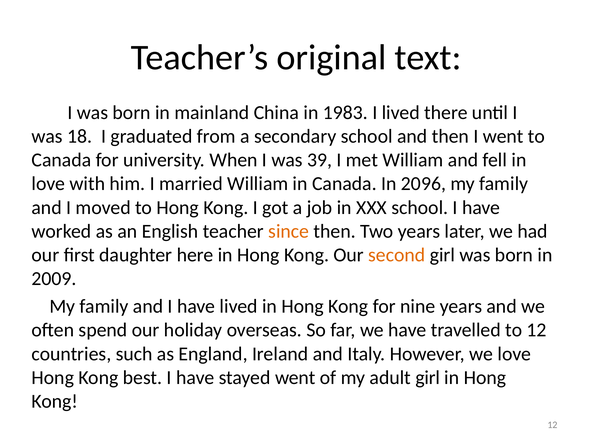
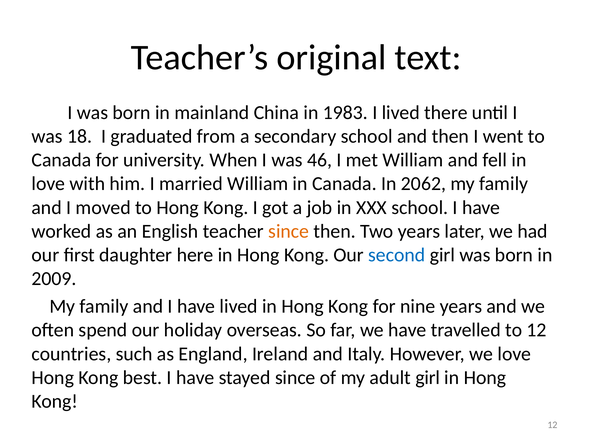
39: 39 -> 46 (320, 160)
2096: 2096 -> 2062 (423, 184)
second colour: orange -> blue (397, 255)
stayed went: went -> since (295, 377)
